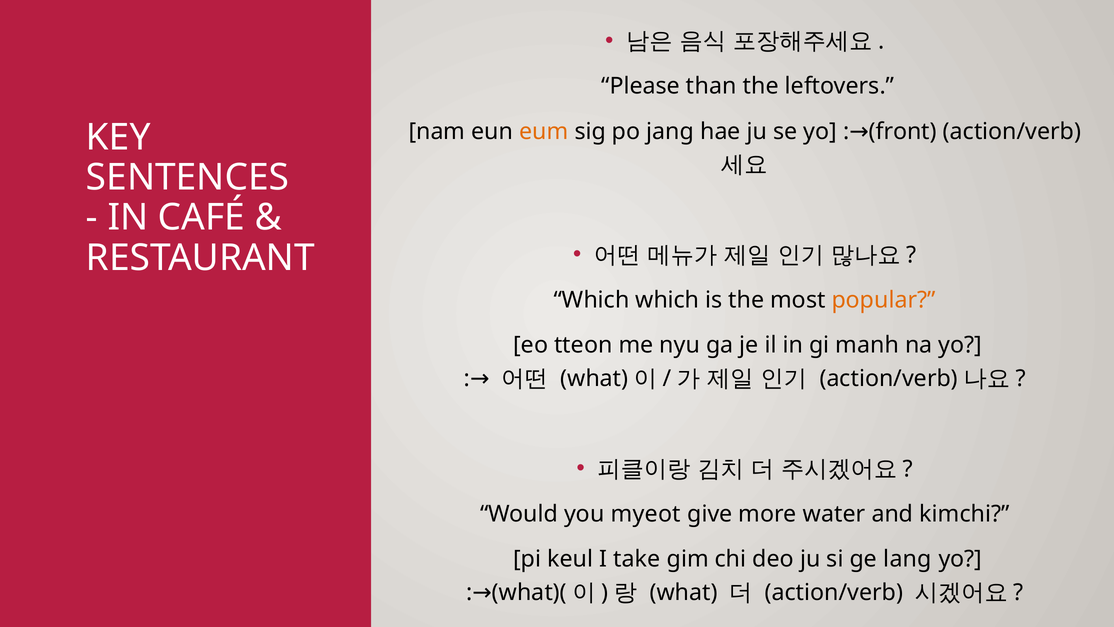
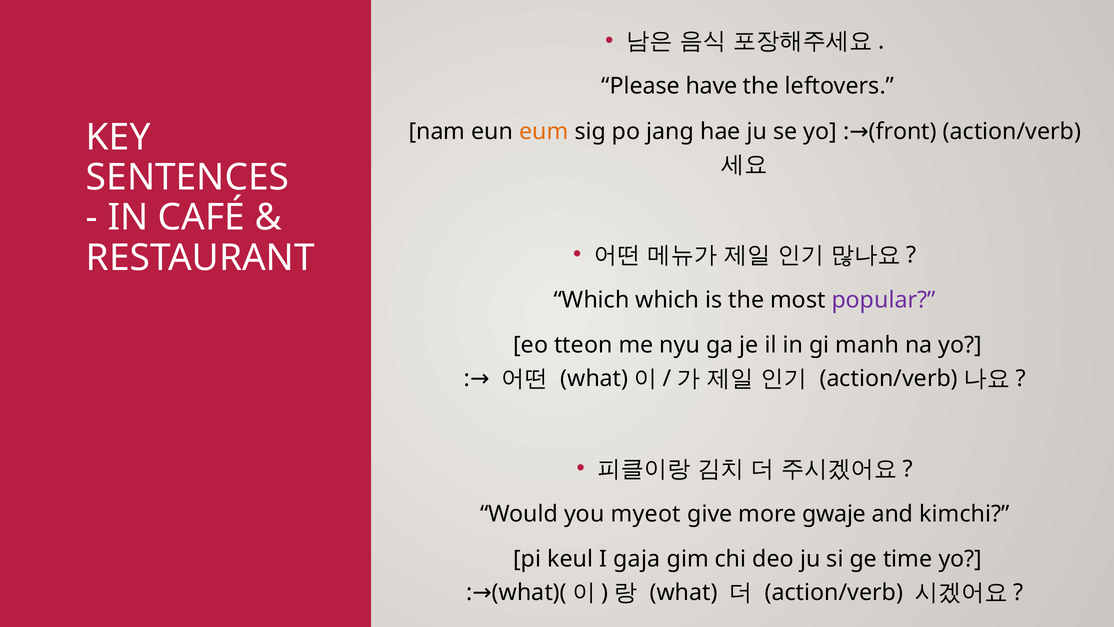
than: than -> have (712, 86)
popular colour: orange -> purple (884, 300)
water: water -> gwaje (834, 514)
take: take -> gaja (637, 559)
lang: lang -> time (908, 559)
